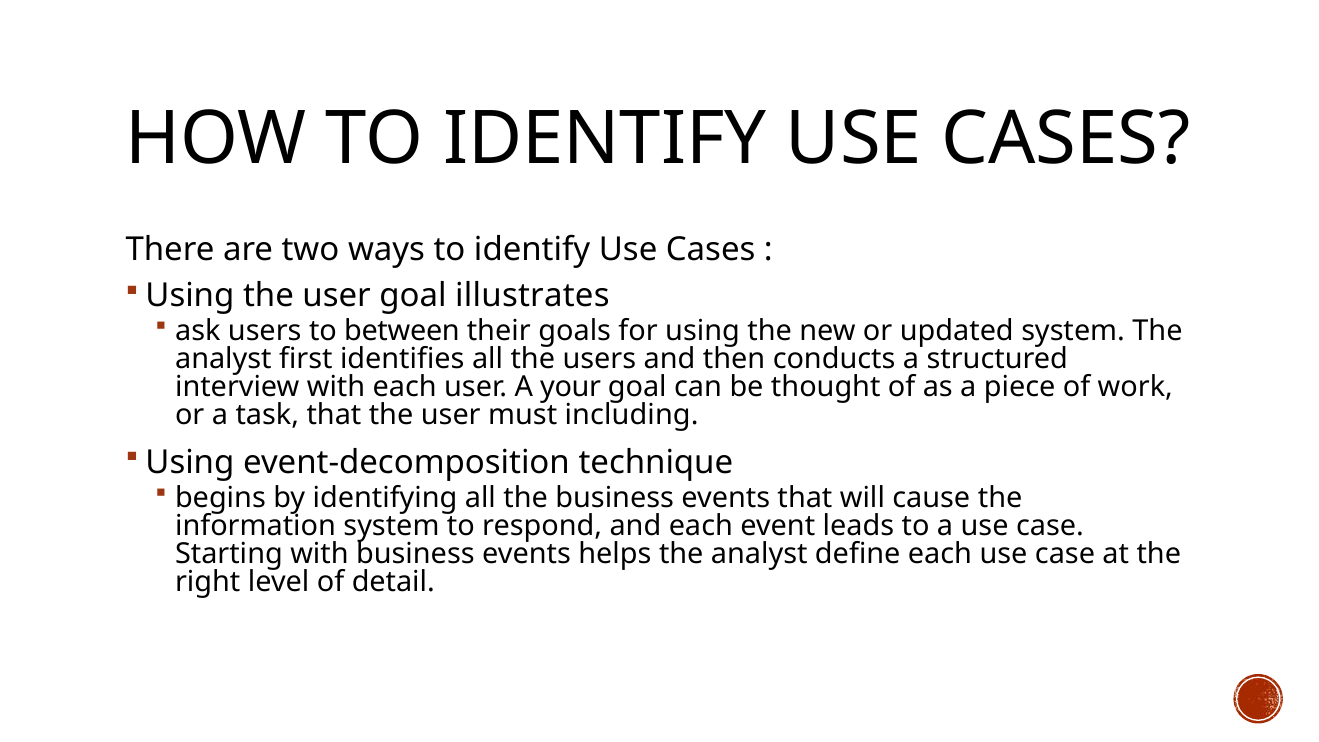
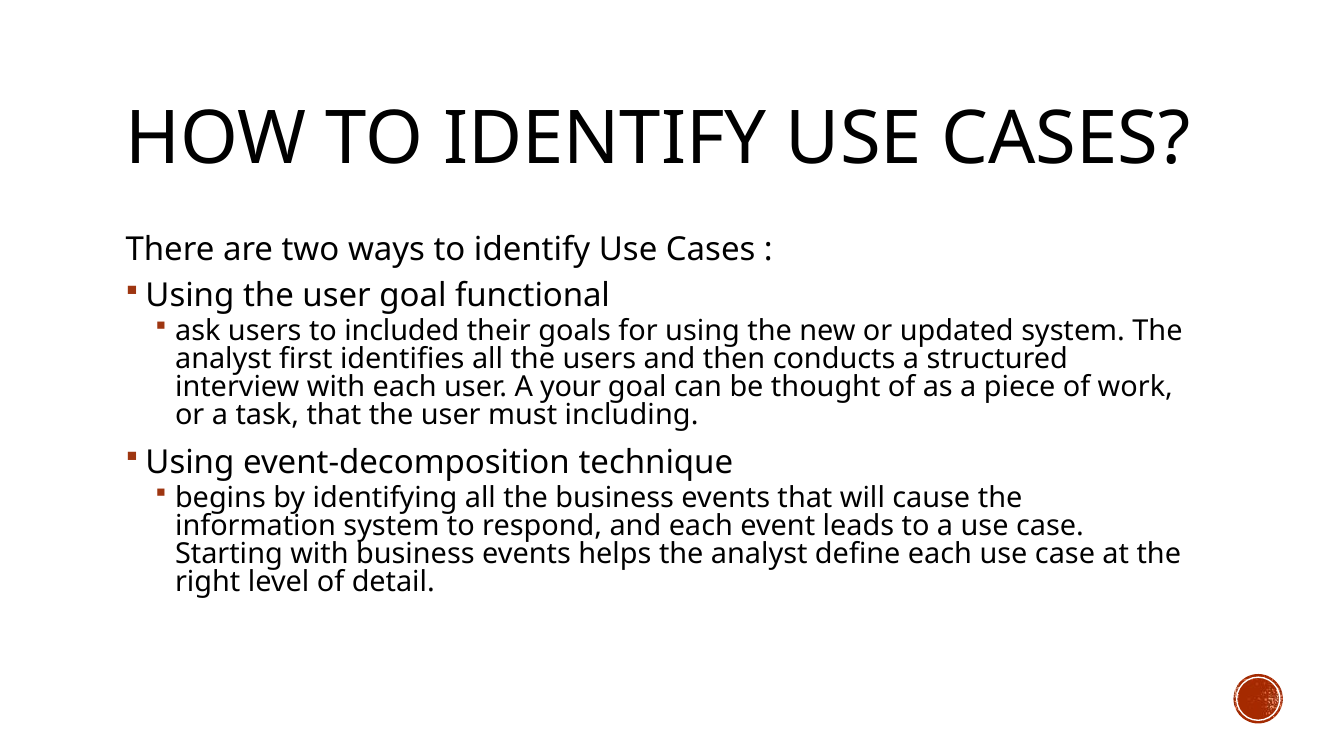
illustrates: illustrates -> functional (533, 296)
between: between -> included (402, 331)
